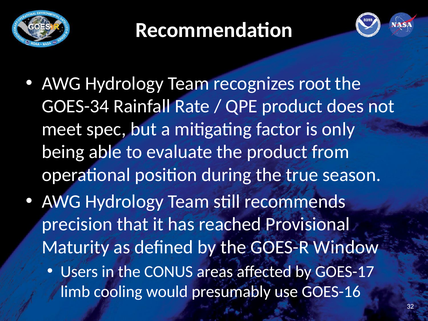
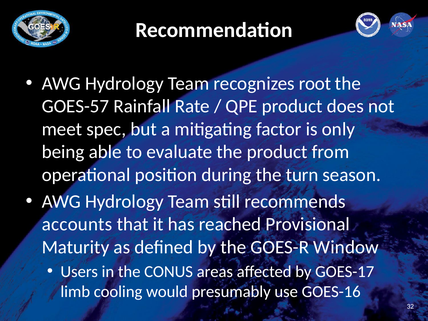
GOES-34: GOES-34 -> GOES-57 (75, 106)
true: true -> turn (302, 175)
precision: precision -> accounts (77, 224)
